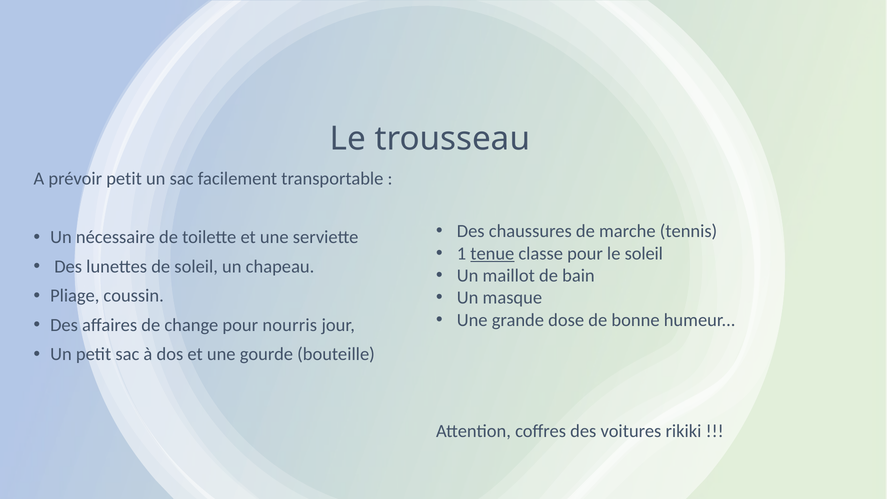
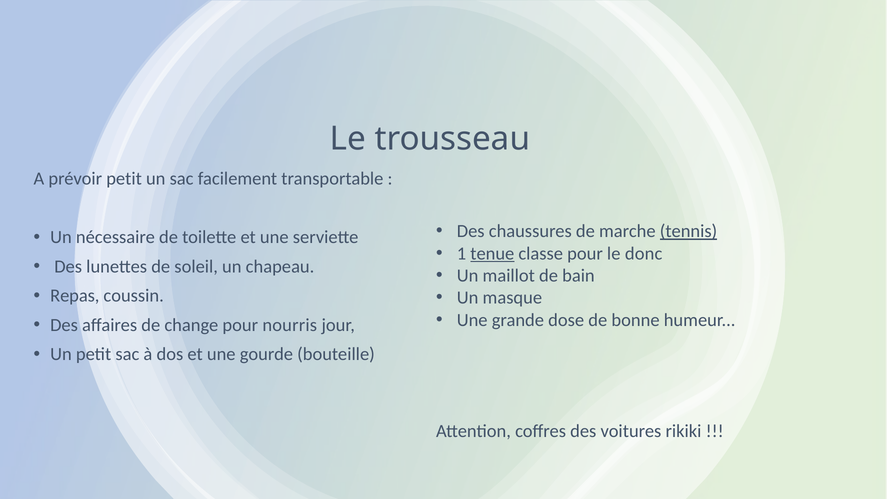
tennis underline: none -> present (689, 231)
le soleil: soleil -> donc (644, 253)
Pliage: Pliage -> Repas (75, 296)
